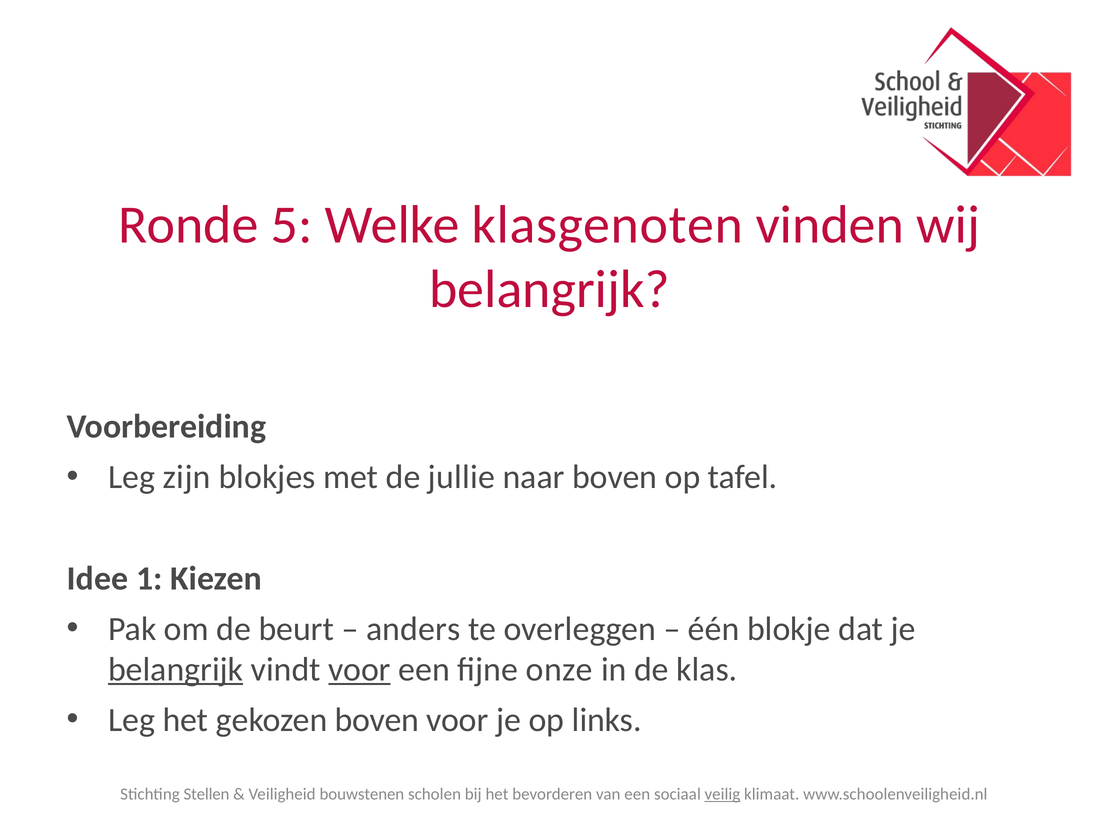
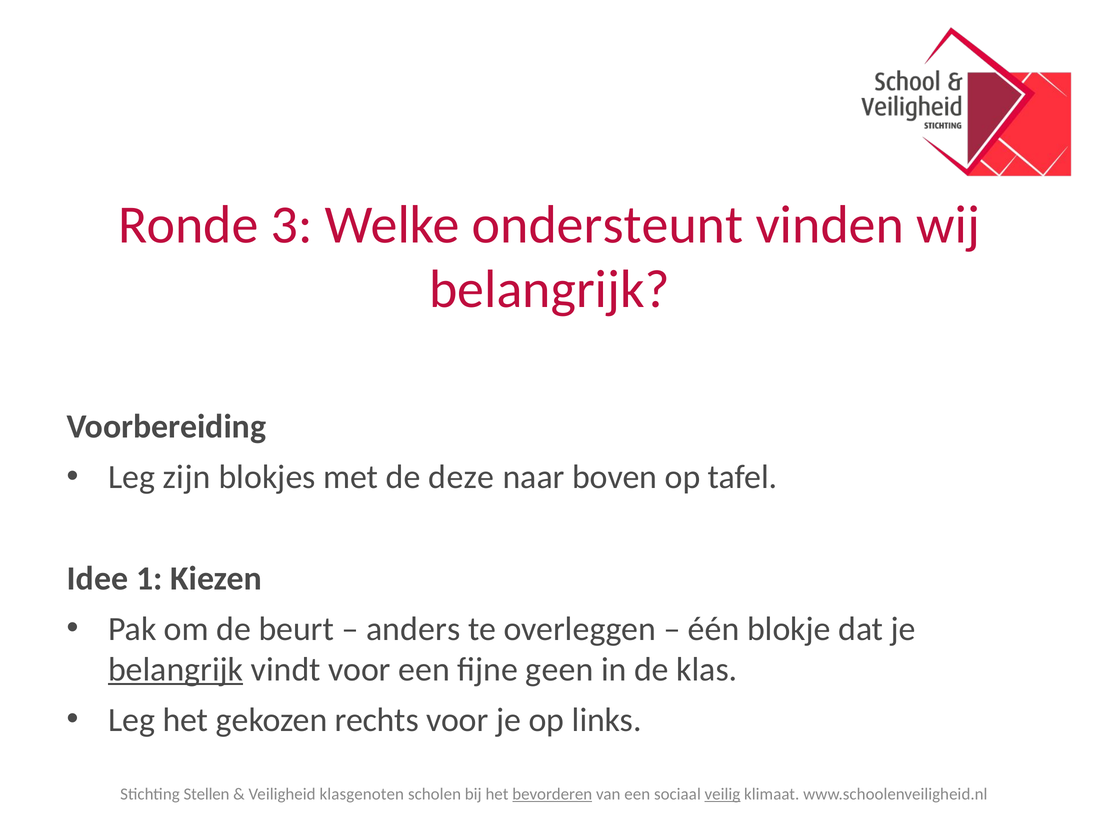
5: 5 -> 3 (292, 225)
klasgenoten: klasgenoten -> ondersteunt (608, 225)
jullie: jullie -> deze (461, 477)
voor underline: present -> none (360, 669)
onze: onze -> geen (559, 669)
gekozen boven: boven -> rechts (377, 720)
bouwstenen: bouwstenen -> klasgenoten (362, 794)
bevorderen underline: none -> present (552, 794)
